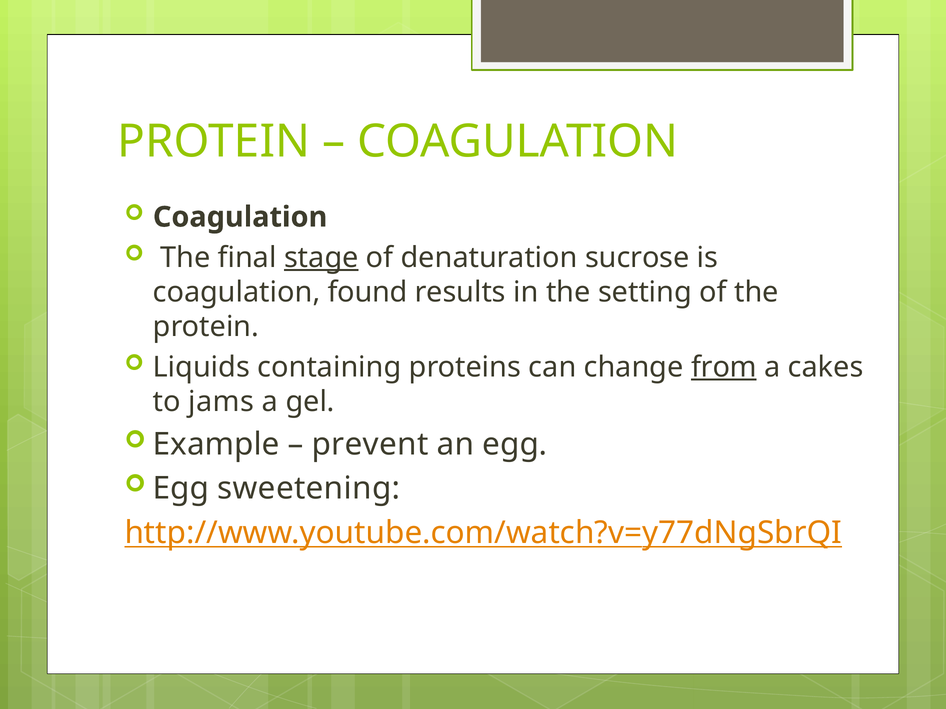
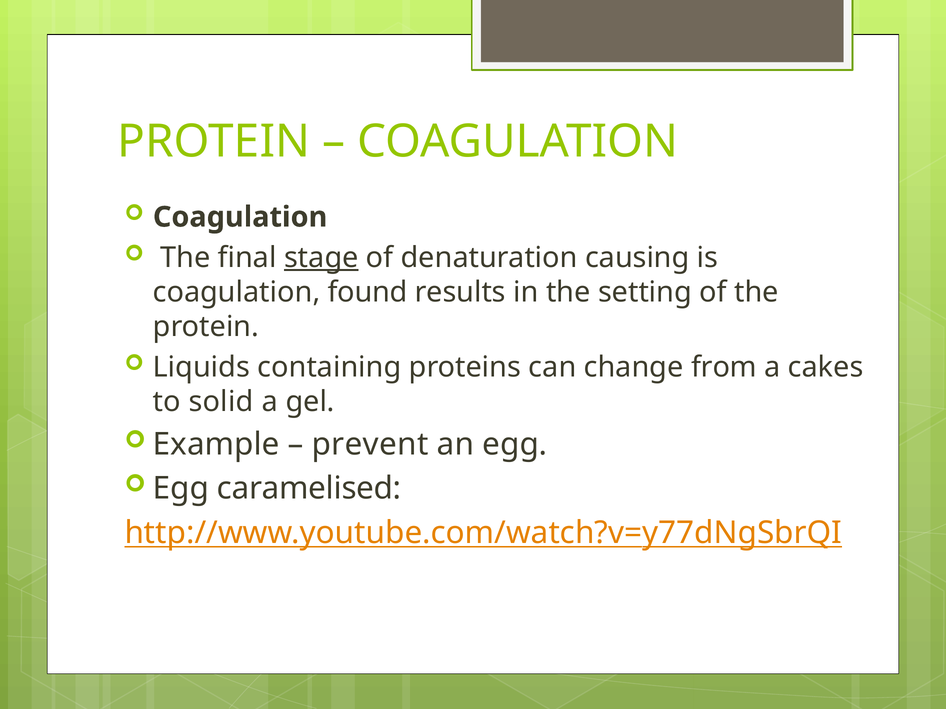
sucrose: sucrose -> causing (637, 258)
from underline: present -> none (724, 367)
jams: jams -> solid (221, 402)
sweetening: sweetening -> caramelised (309, 489)
